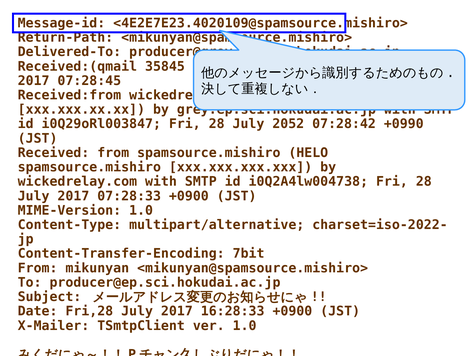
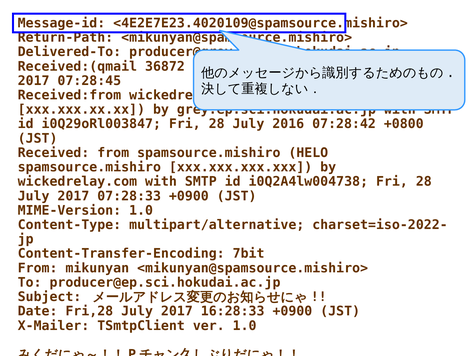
35845: 35845 -> 36872 (165, 66)
2052: 2052 -> 2016 (288, 124)
+0990: +0990 -> +0800 (404, 124)
